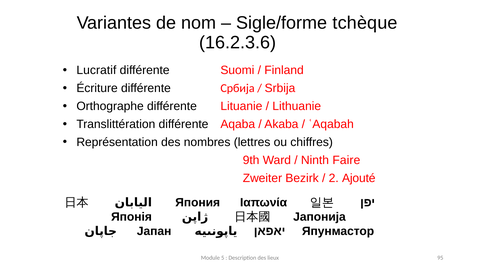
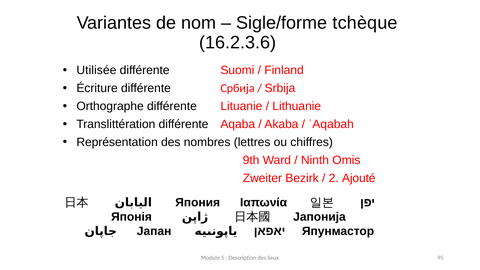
Lucratif: Lucratif -> Utilisée (96, 70)
Faire: Faire -> Omis (346, 160)
